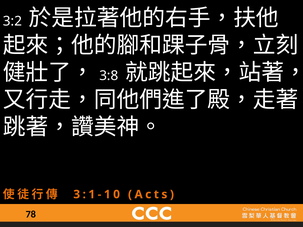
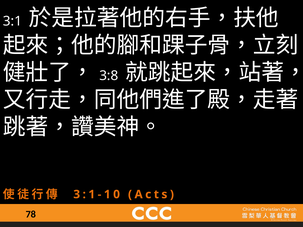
3:2: 3:2 -> 3:1 (12, 21)
